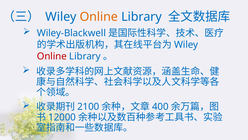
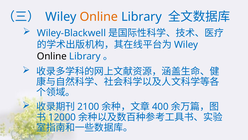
Online colour: red -> black (52, 56)
